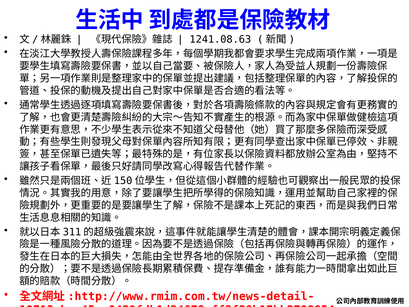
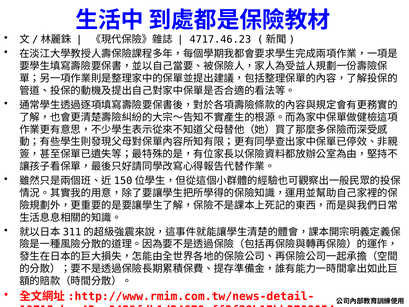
1241.08.63: 1241.08.63 -> 4717.46.23 (220, 40)
